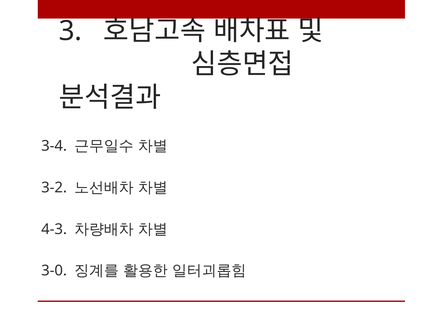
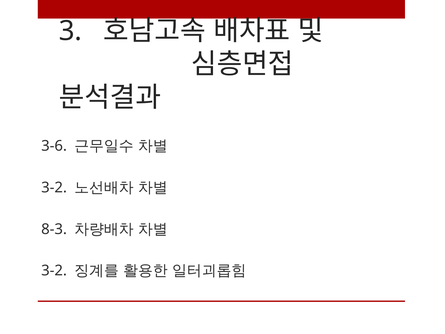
3-4: 3-4 -> 3-6 (54, 146)
4-3: 4-3 -> 8-3 (54, 229)
3-0: 3-0 -> 3-2 (54, 270)
